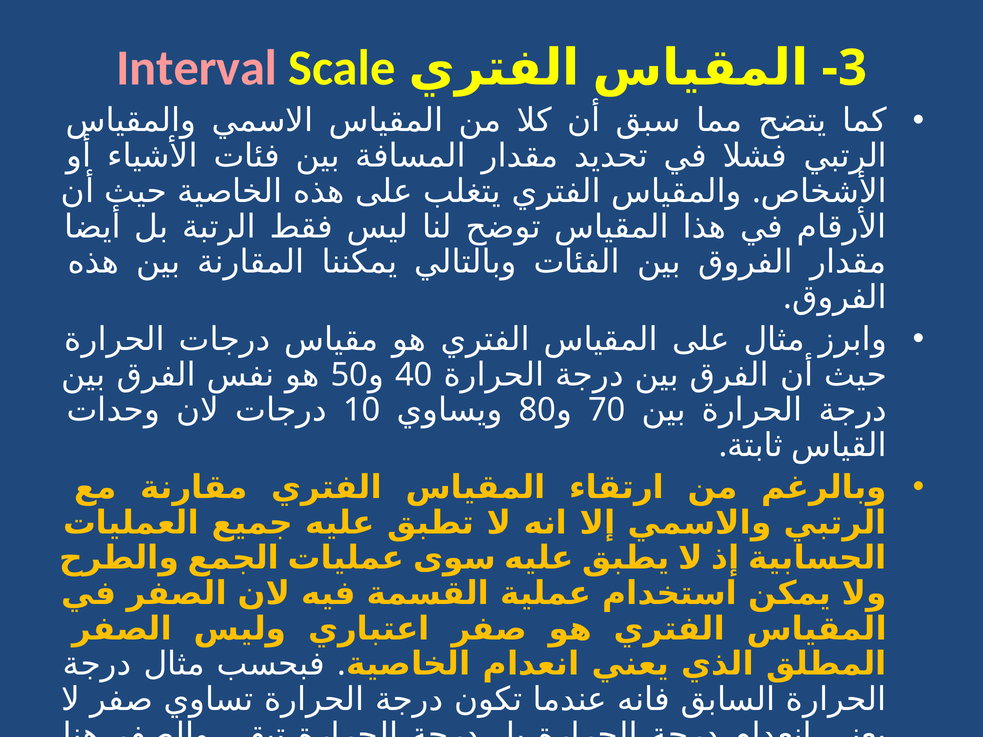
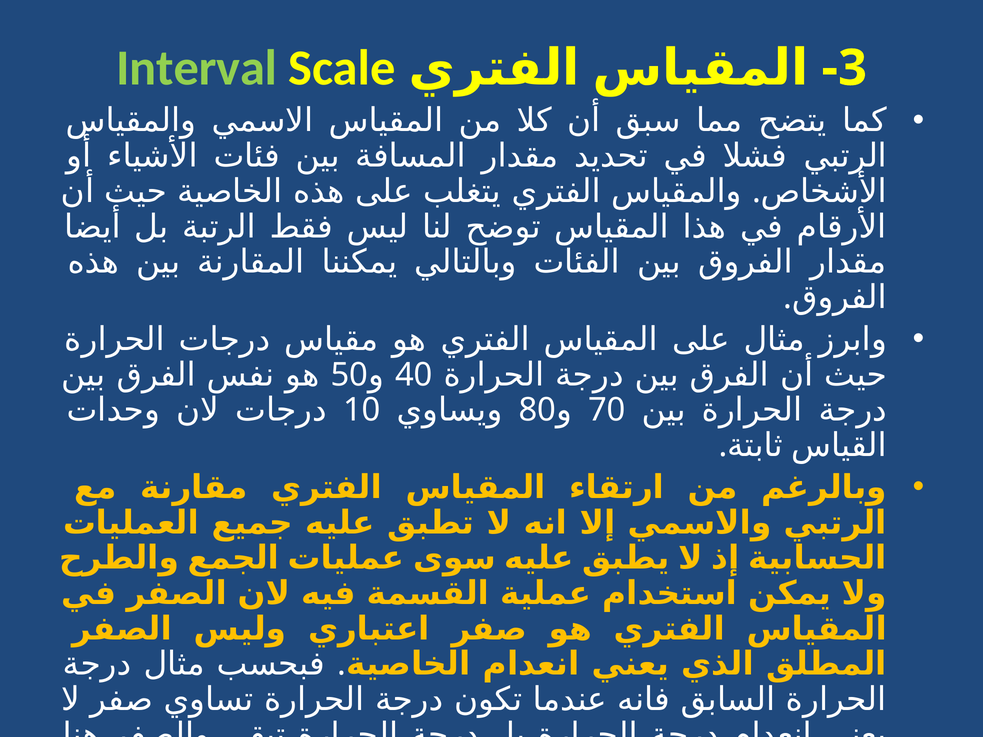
Interval colour: pink -> light green (197, 68)
